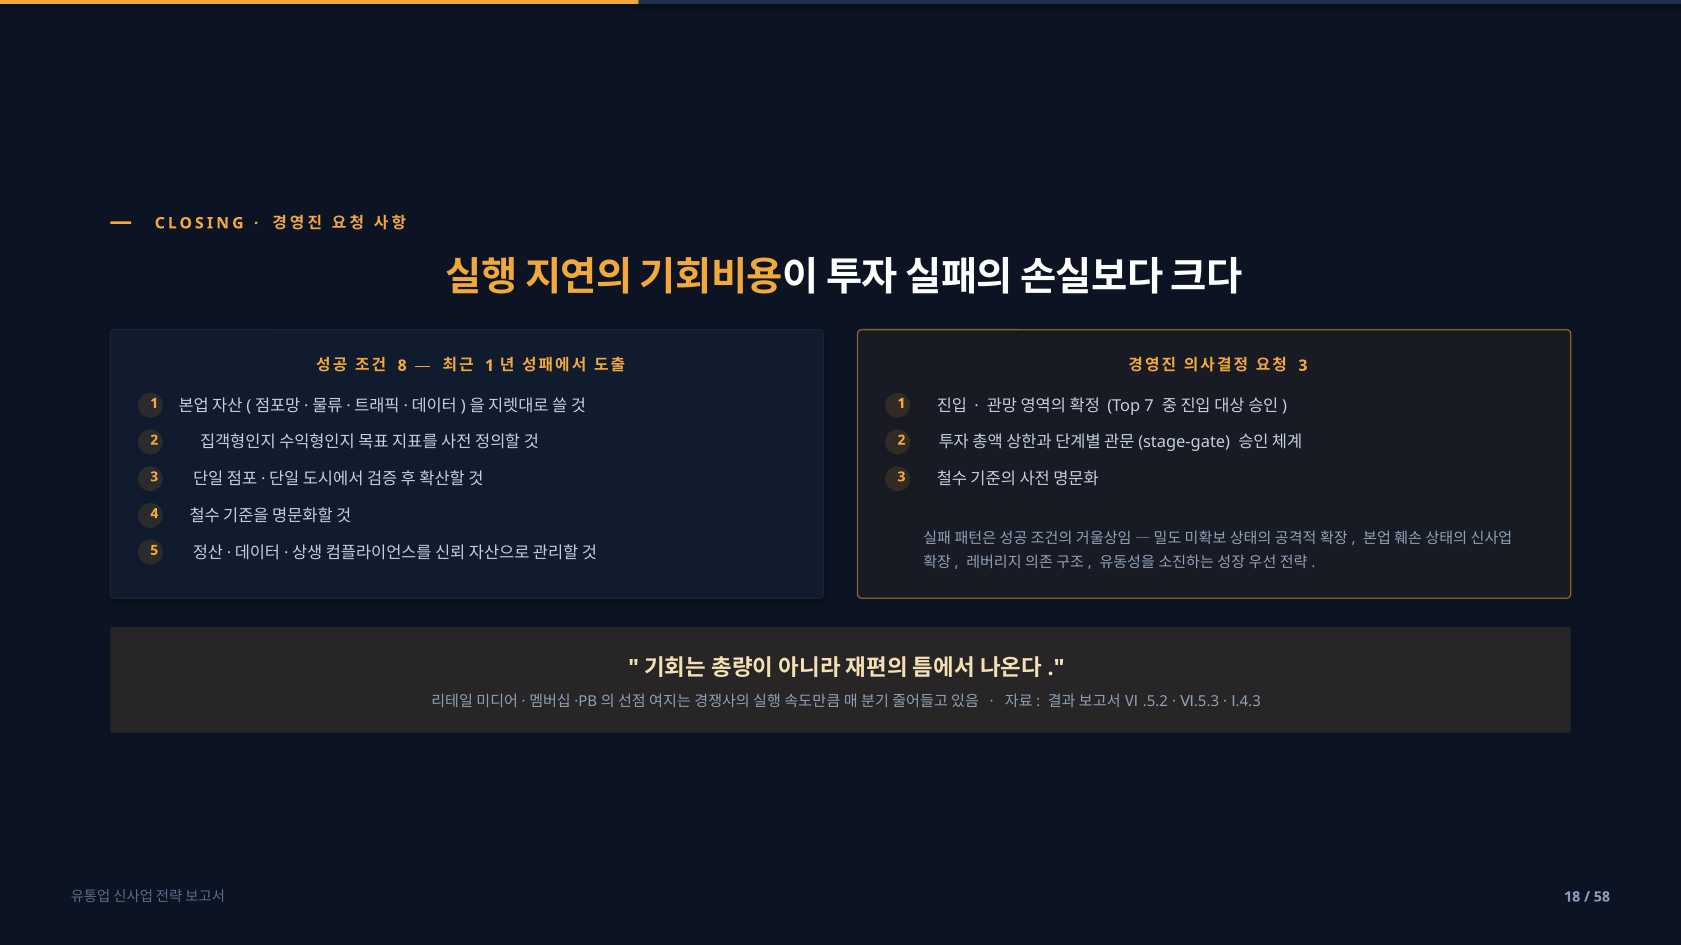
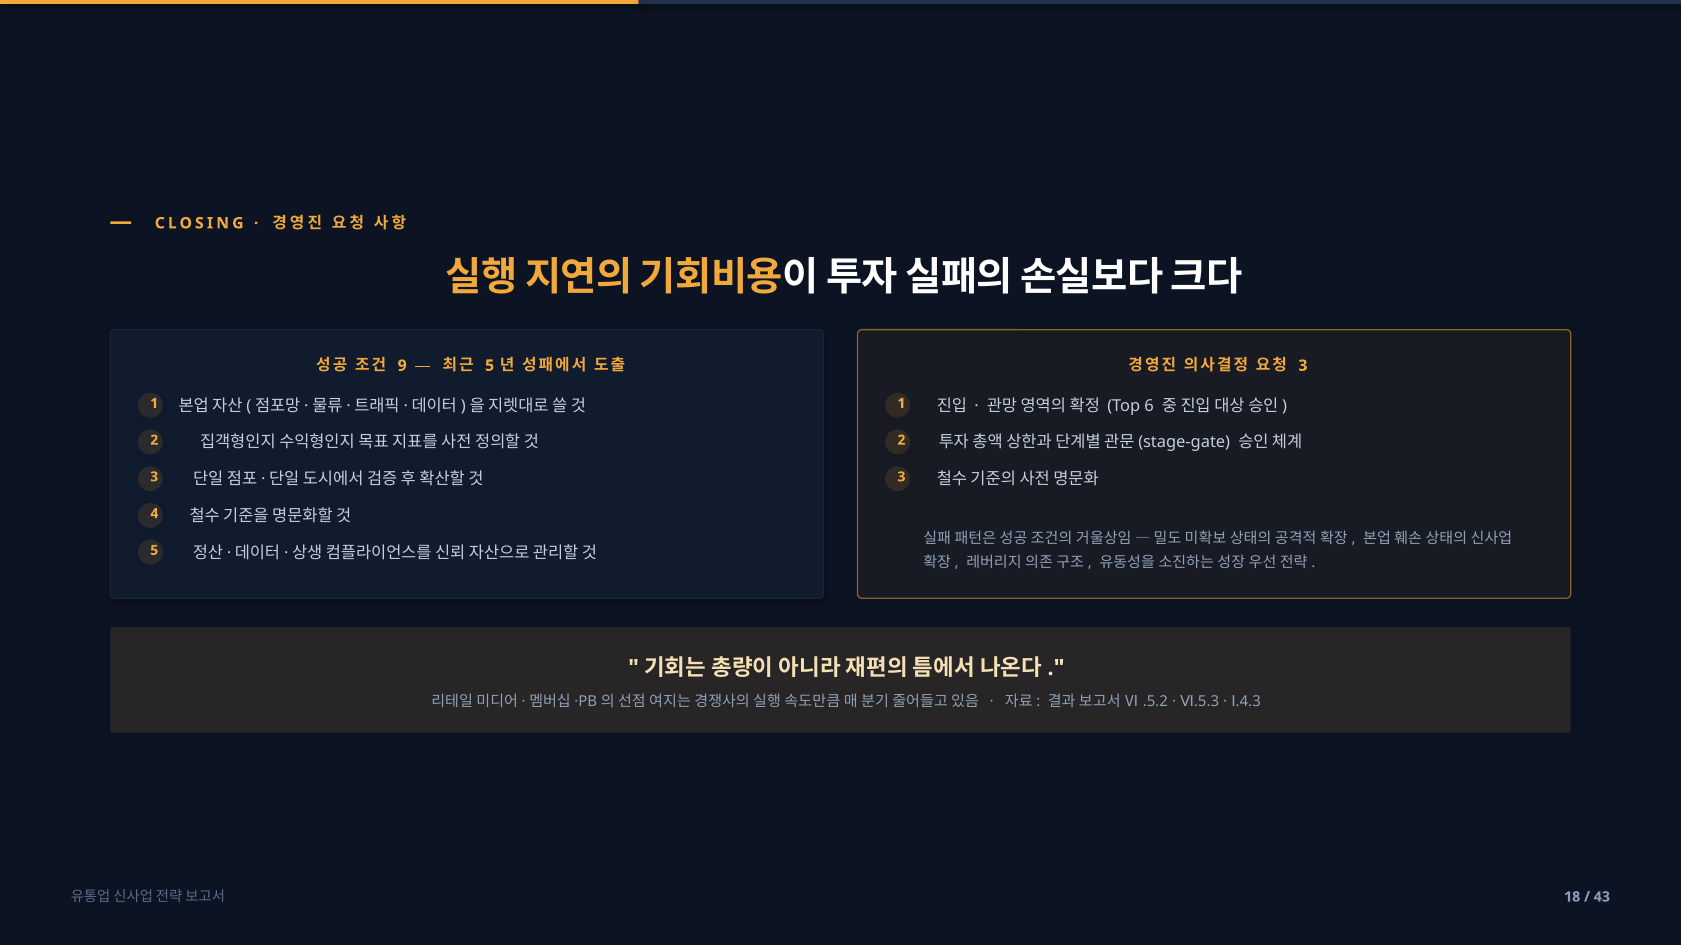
8: 8 -> 9 (402, 366)
1: 1 -> 5 (490, 366)
7: 7 -> 6 (1149, 406)
58: 58 -> 43 (1602, 897)
